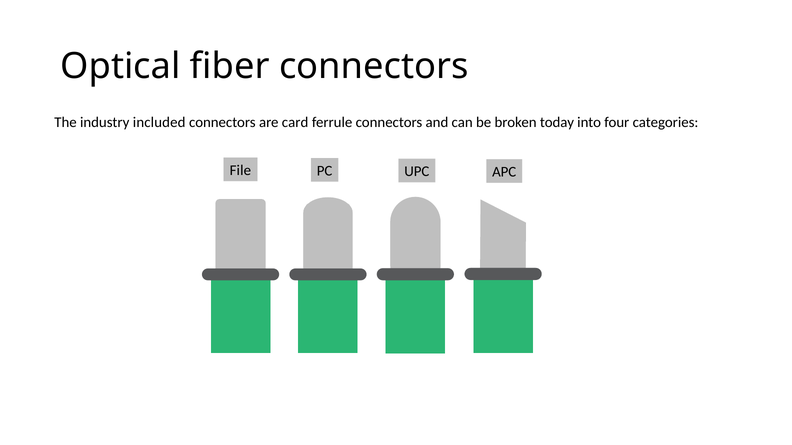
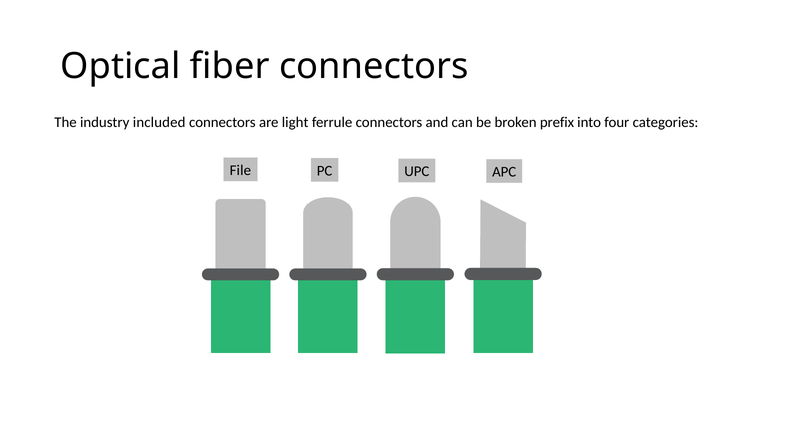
card: card -> light (295, 122)
today: today -> prefix (557, 122)
